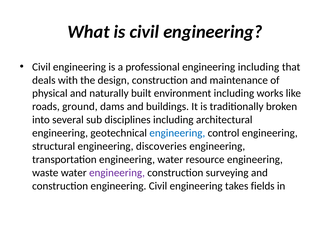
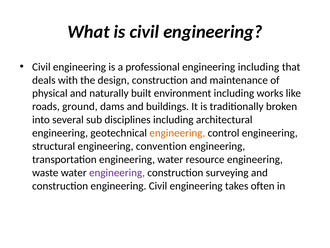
engineering colour: blue -> orange (177, 133)
discoveries: discoveries -> convention (161, 146)
fields: fields -> often (263, 186)
